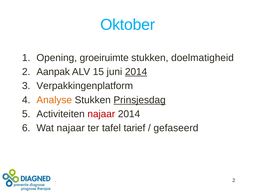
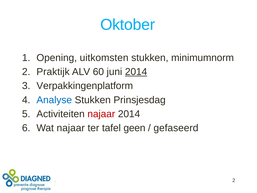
groeiruimte: groeiruimte -> uitkomsten (104, 58)
doelmatigheid: doelmatigheid -> minimumnorm (203, 58)
Aanpak: Aanpak -> Praktijk (53, 72)
15: 15 -> 60 (98, 72)
Analyse colour: orange -> blue (54, 100)
Prinsjesdag underline: present -> none (140, 100)
tarief: tarief -> geen (134, 128)
